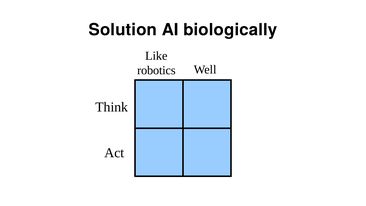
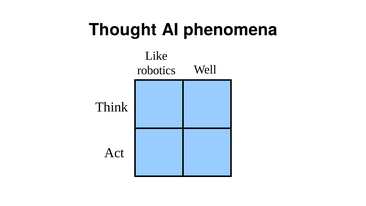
Solution: Solution -> Thought (123, 30)
biologically: biologically -> phenomena (230, 30)
